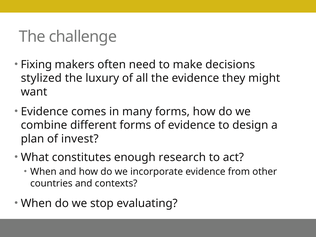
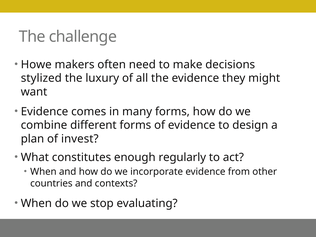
Fixing: Fixing -> Howe (36, 65)
research: research -> regularly (182, 157)
